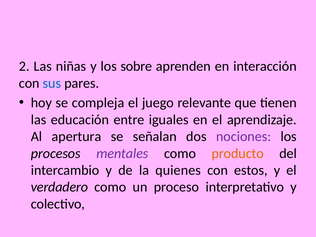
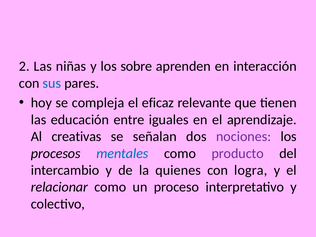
juego: juego -> eficaz (158, 103)
apertura: apertura -> creativas (77, 137)
mentales colour: purple -> blue (122, 153)
producto colour: orange -> purple (238, 153)
estos: estos -> logra (251, 170)
verdadero: verdadero -> relacionar (59, 187)
